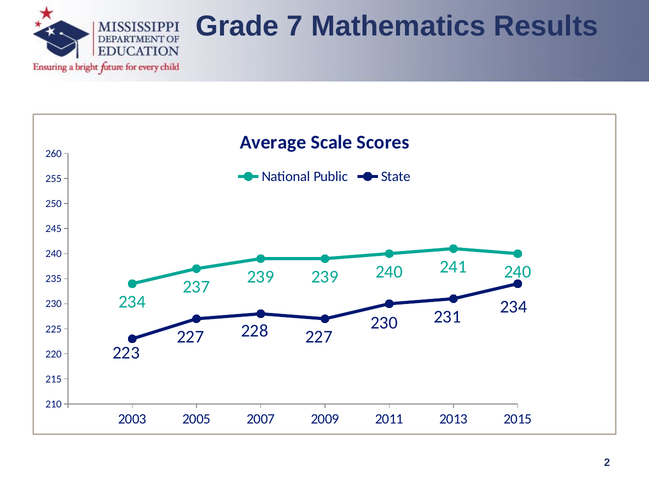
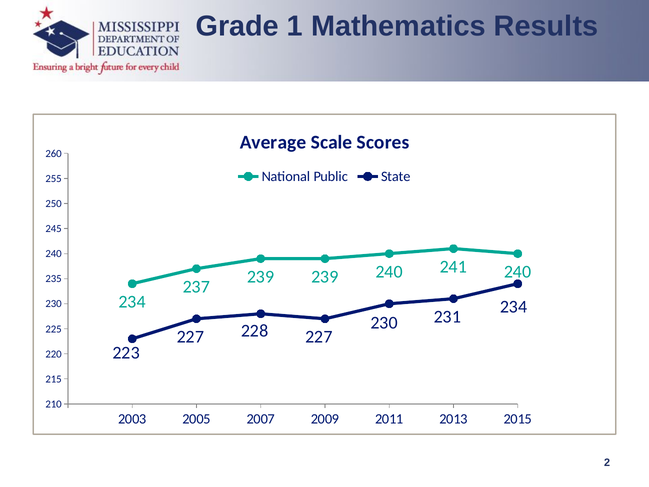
7: 7 -> 1 (295, 26)
